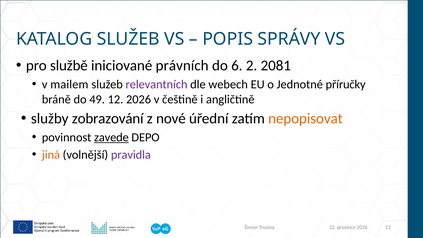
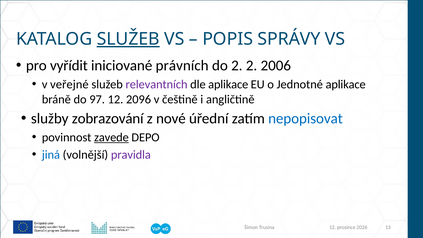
SLUŽEB underline: none -> present (128, 39)
službě: službě -> vyřídit (69, 66)
do 6: 6 -> 2 (237, 66)
2081: 2081 -> 2006 (276, 66)
mailem: mailem -> veřejné (69, 85)
dle webech: webech -> aplikace (228, 85)
Jednotné příručky: příručky -> aplikace (346, 85)
49: 49 -> 97 (97, 99)
12 2026: 2026 -> 2096 (139, 99)
nepopisovat colour: orange -> blue (305, 119)
jiná colour: orange -> blue (51, 155)
